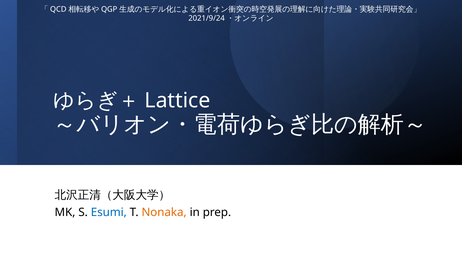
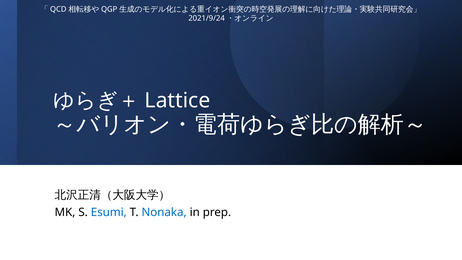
Nonaka colour: orange -> blue (164, 212)
